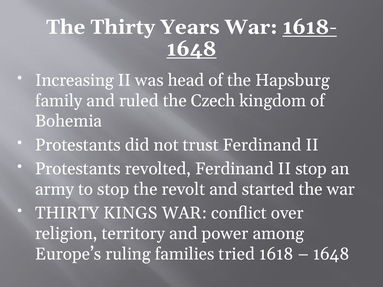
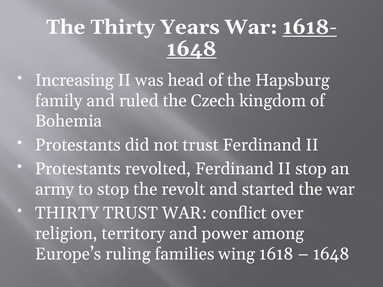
THIRTY KINGS: KINGS -> TRUST (130, 213)
tried: tried -> wing (237, 254)
